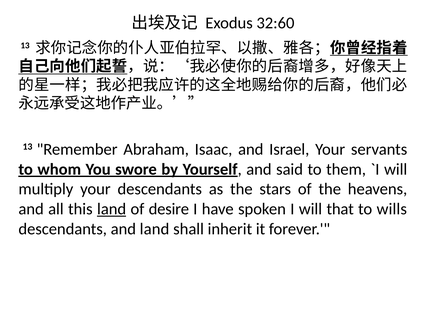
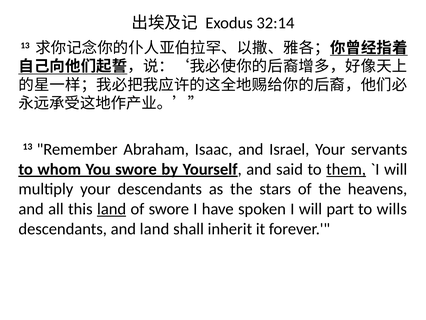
32:60: 32:60 -> 32:14 (275, 23)
them underline: none -> present (346, 169)
of desire: desire -> swore (169, 209)
that: that -> part (340, 209)
